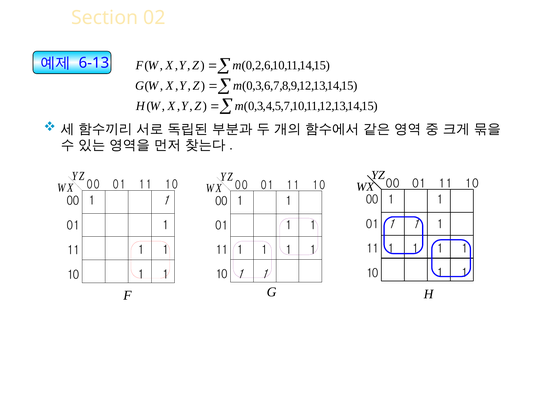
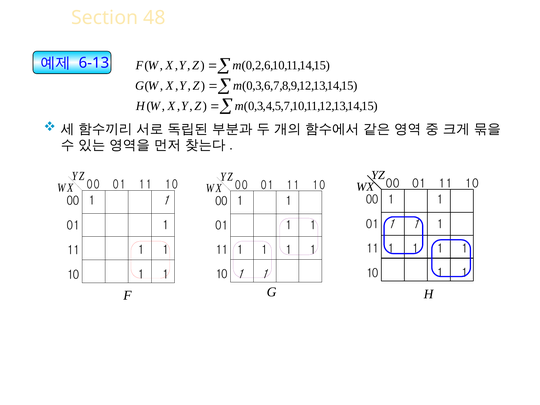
02: 02 -> 48 (154, 18)
